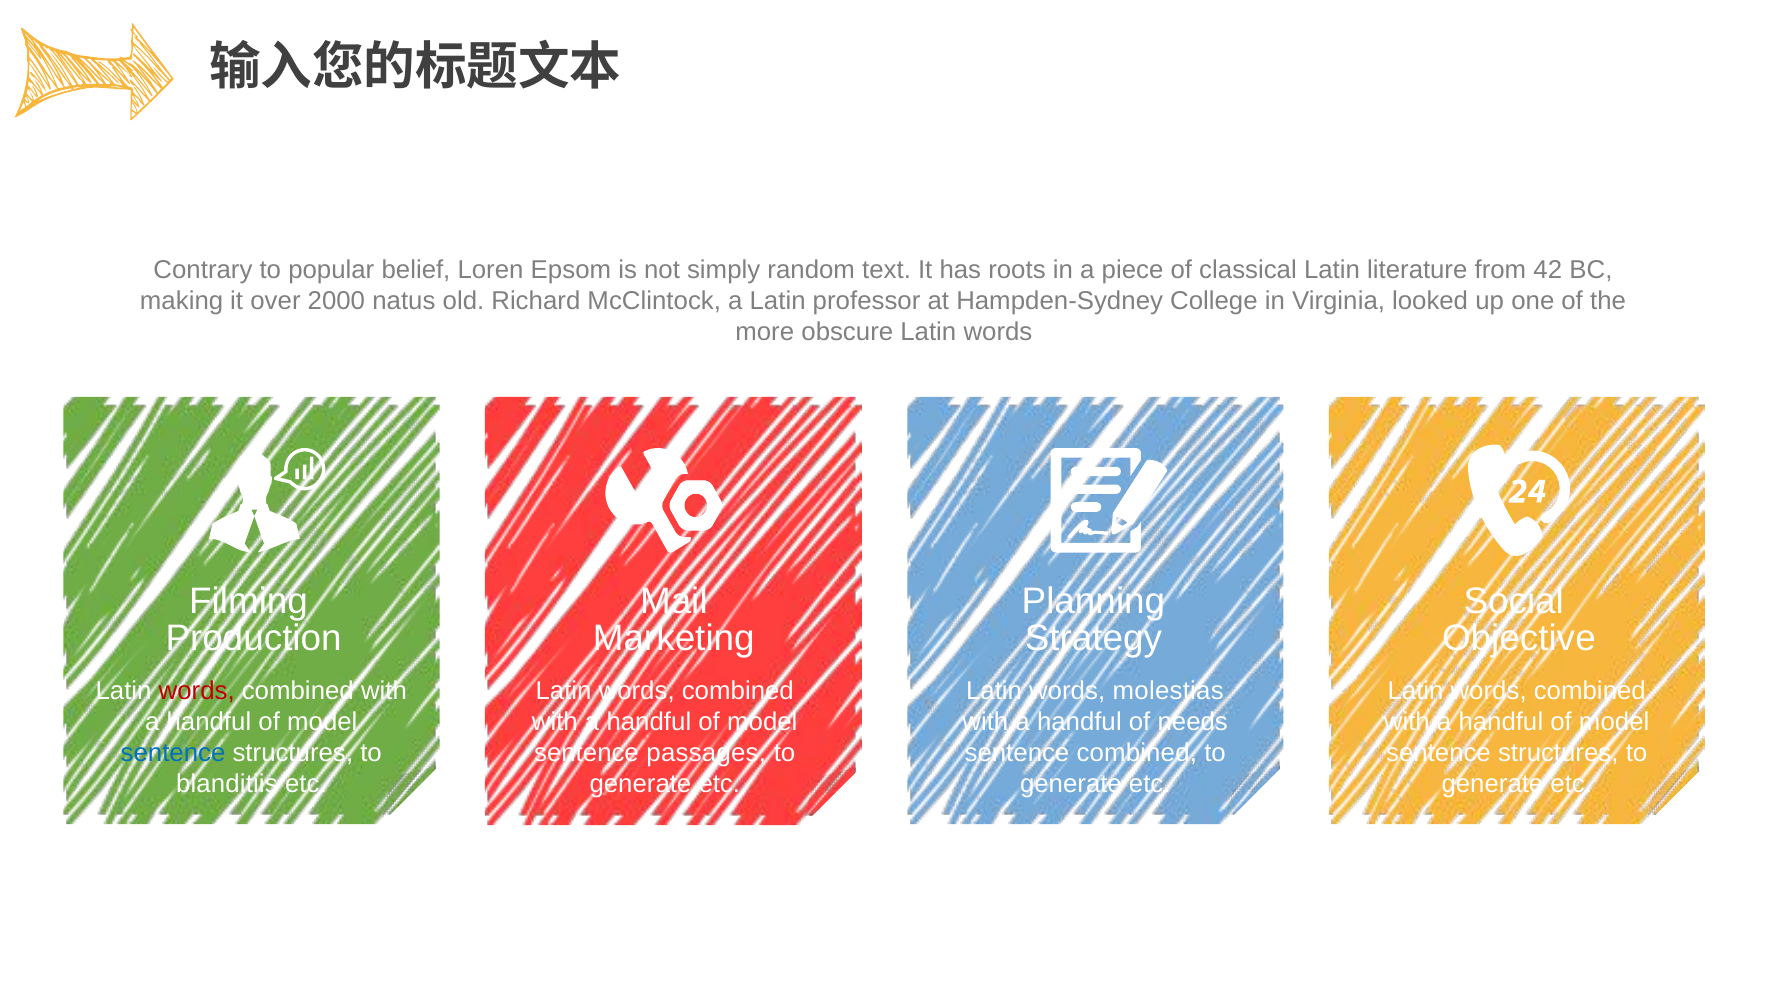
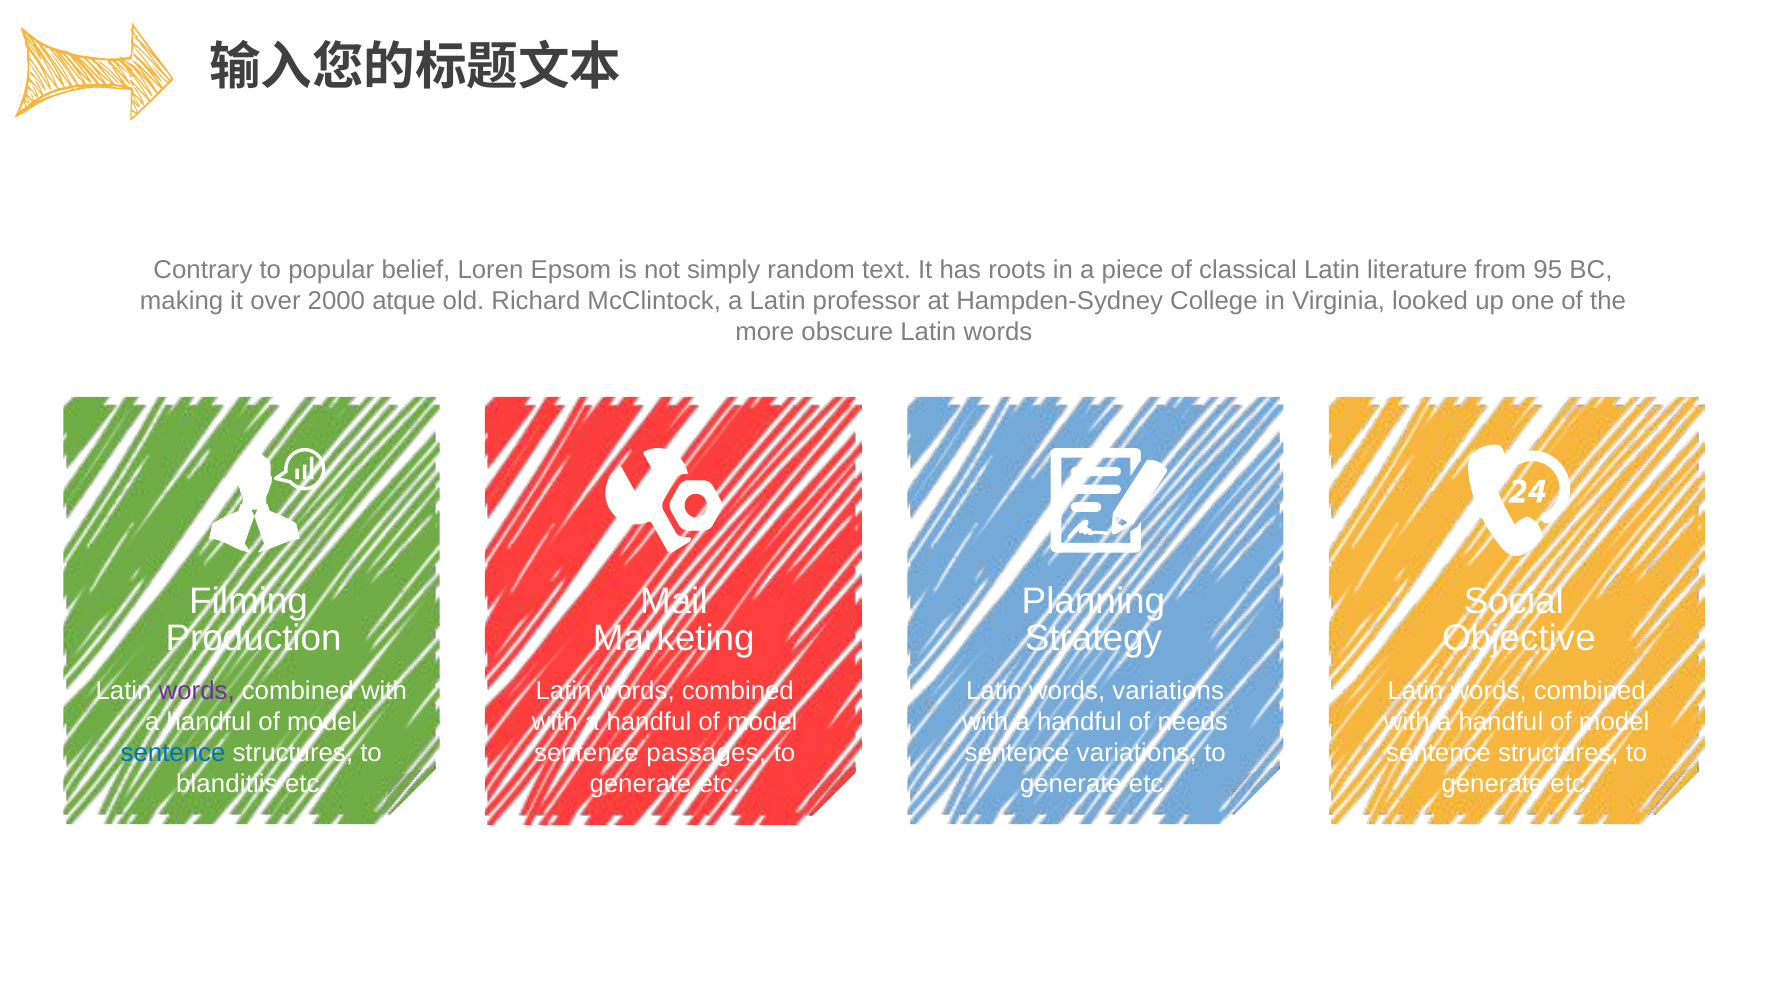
42: 42 -> 95 (1548, 270)
natus: natus -> atque (404, 301)
words colour: red -> purple (197, 692)
words molestias: molestias -> variations (1168, 692)
sentence combined: combined -> variations (1137, 753)
